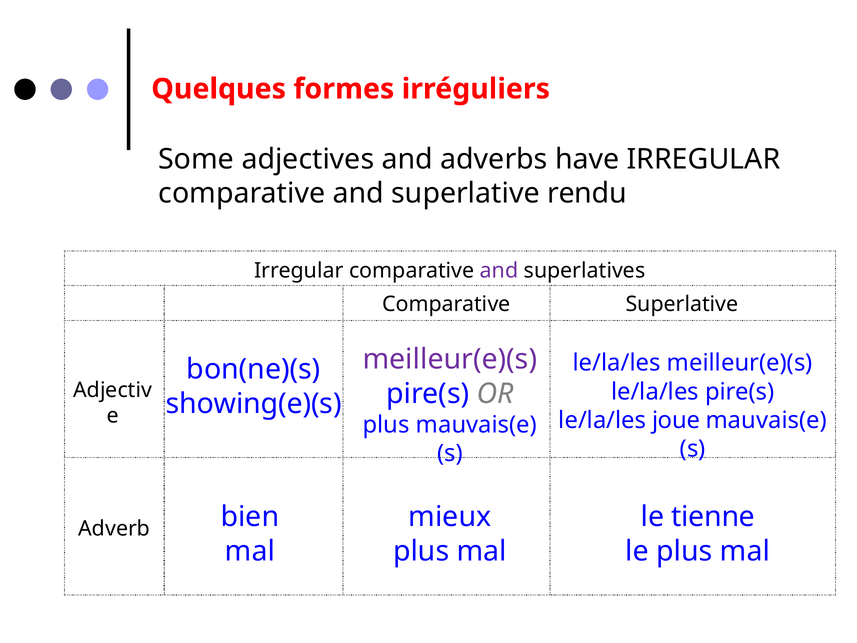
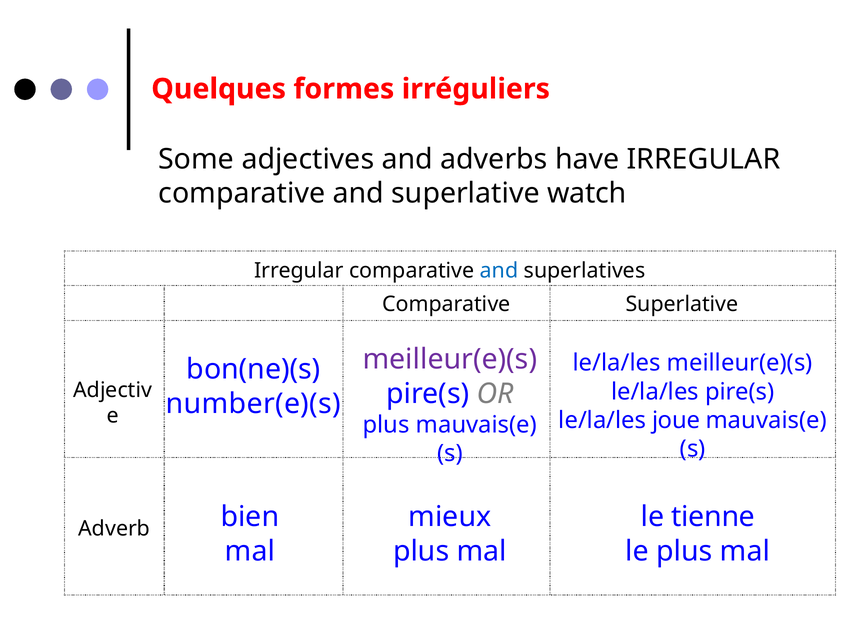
rendu: rendu -> watch (587, 193)
and colour: purple -> blue (499, 271)
showing(e)(s: showing(e)(s -> number(e)(s (253, 404)
